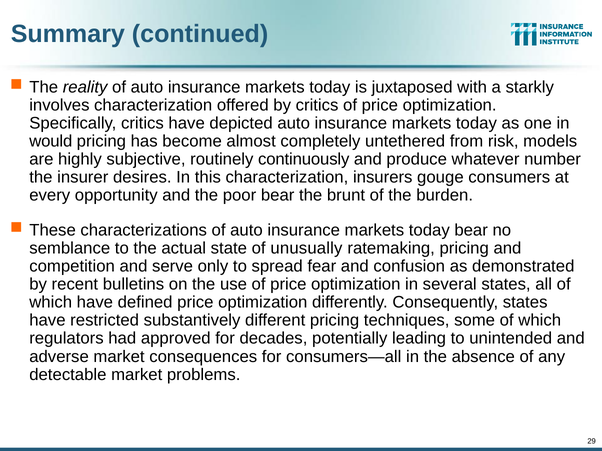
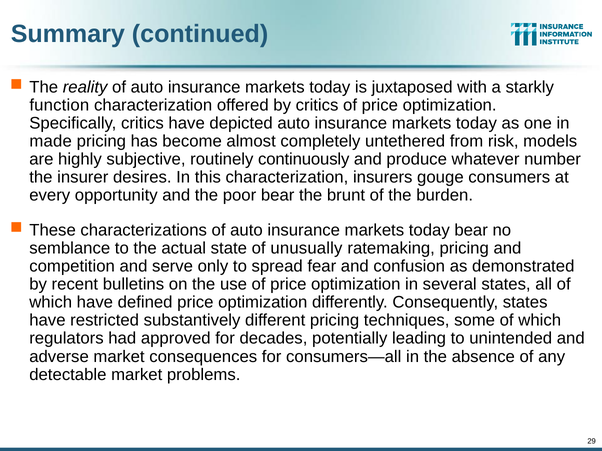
involves: involves -> function (59, 105)
would: would -> made (51, 142)
